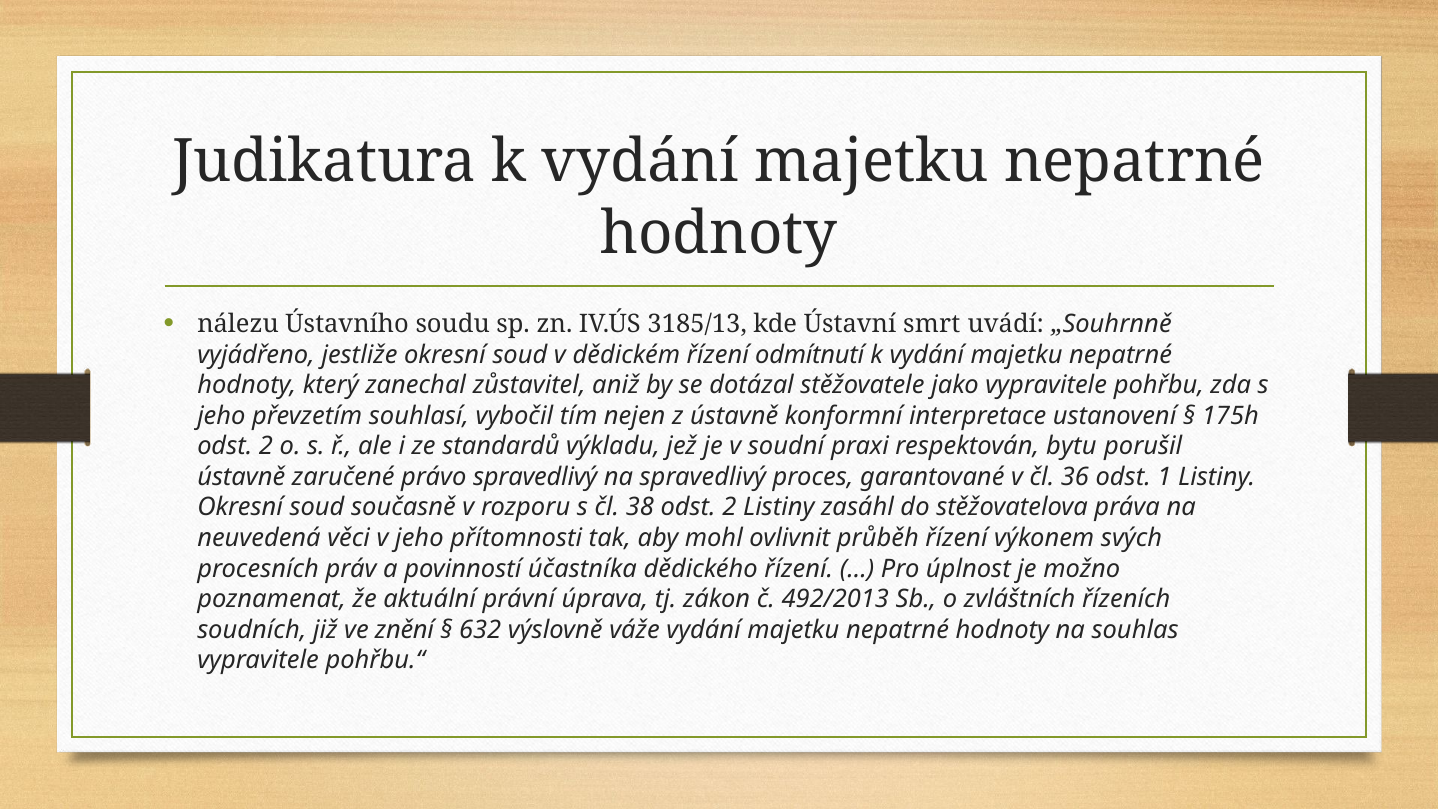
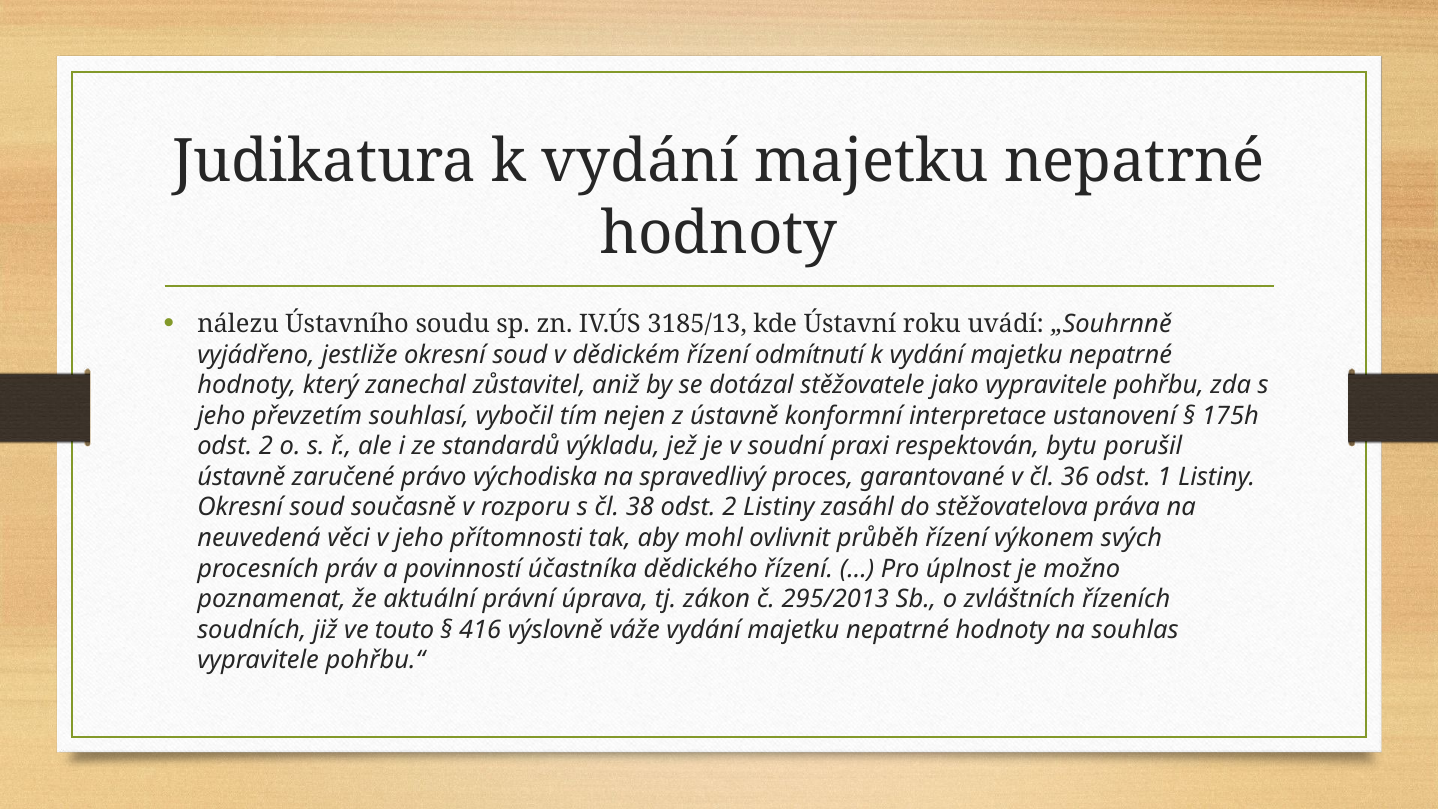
smrt: smrt -> roku (932, 324)
právo spravedlivý: spravedlivý -> východiska (535, 477)
492/2013: 492/2013 -> 295/2013 (835, 599)
znění: znění -> touto (404, 630)
632: 632 -> 416 (480, 630)
